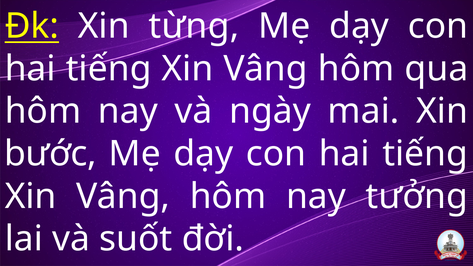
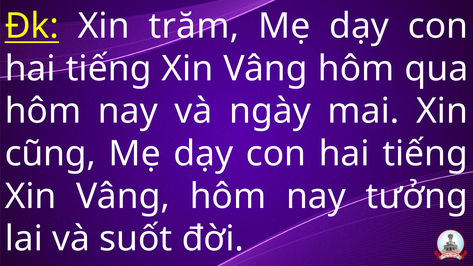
từng: từng -> trăm (194, 26)
bước: bước -> cũng (50, 154)
